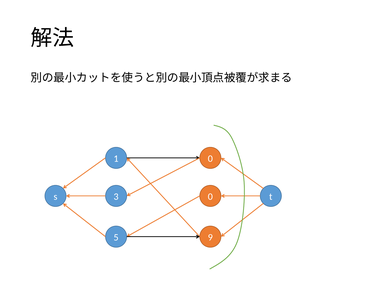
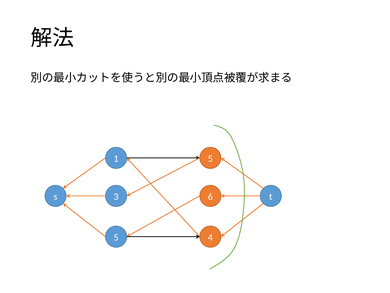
1 0: 0 -> 5 (210, 158)
3 0: 0 -> 6 (210, 196)
9: 9 -> 4 (210, 237)
